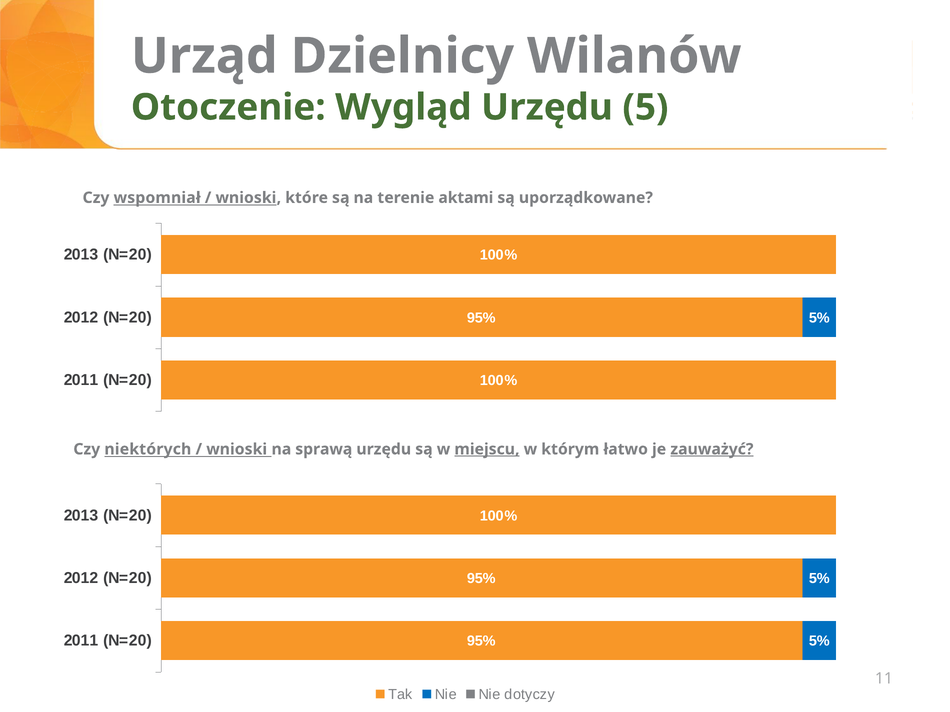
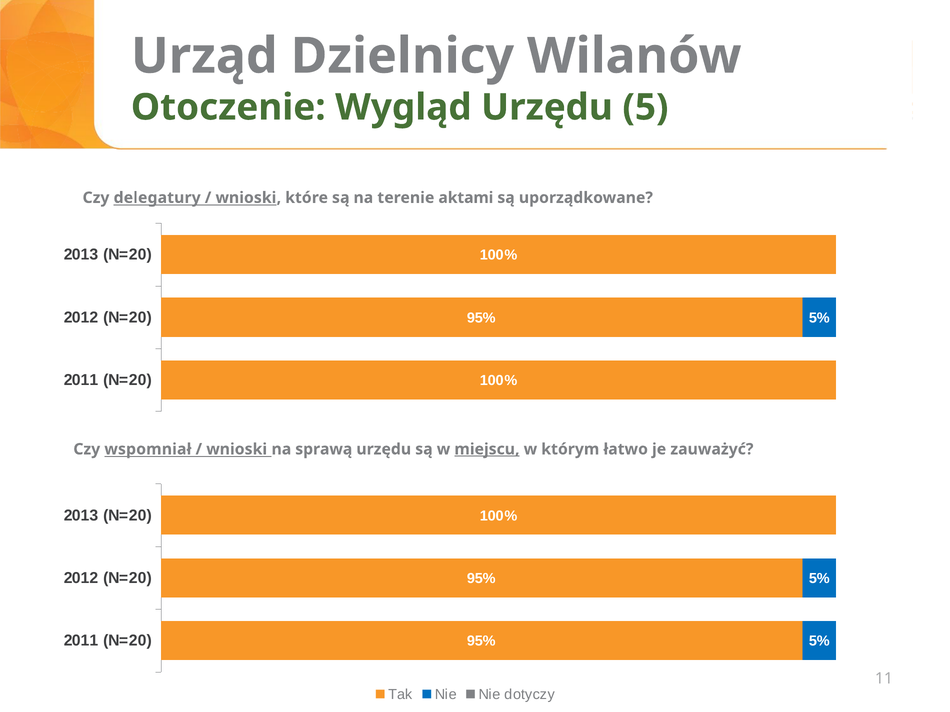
wspomniał: wspomniał -> delegatury (157, 198)
niektórych: niektórych -> wspomniał (148, 450)
zauważyć underline: present -> none (712, 450)
